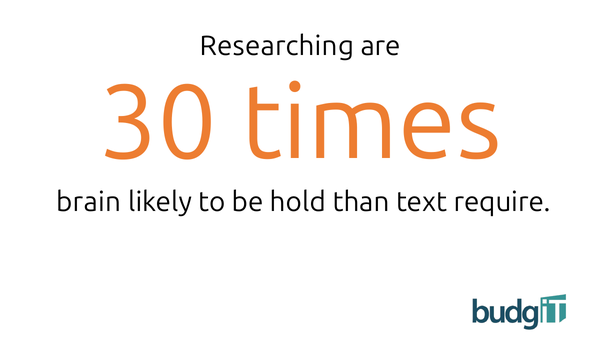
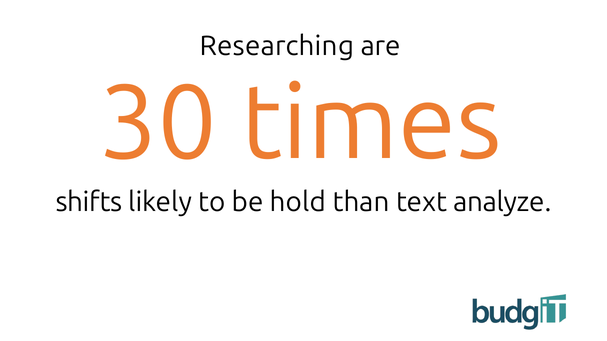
brain: brain -> shifts (89, 202)
require: require -> analyze (502, 202)
